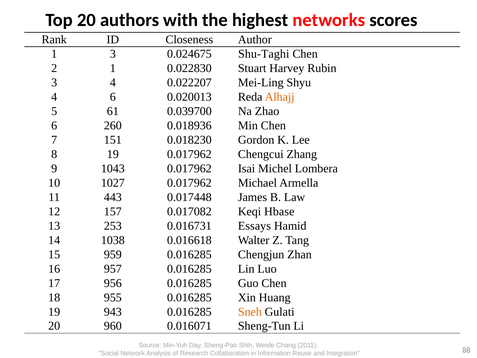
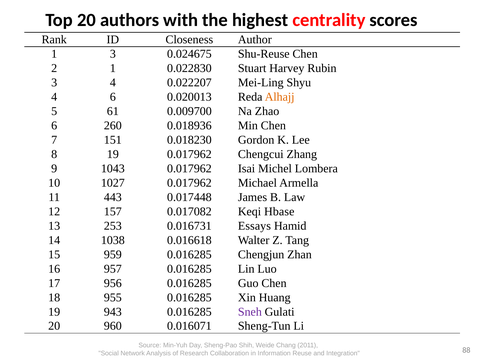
networks: networks -> centrality (329, 20)
Shu-Taghi: Shu-Taghi -> Shu-Reuse (264, 54)
0.039700: 0.039700 -> 0.009700 (189, 111)
Sneh colour: orange -> purple (250, 312)
